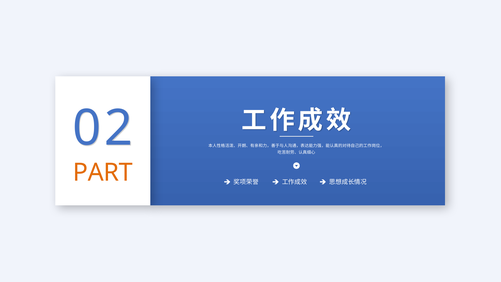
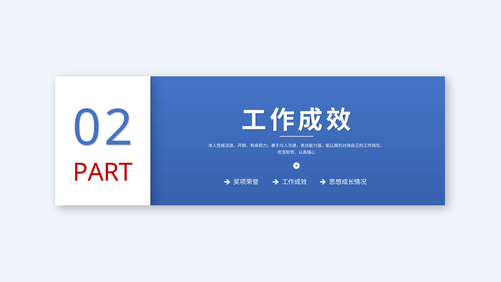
PART colour: orange -> red (103, 172)
